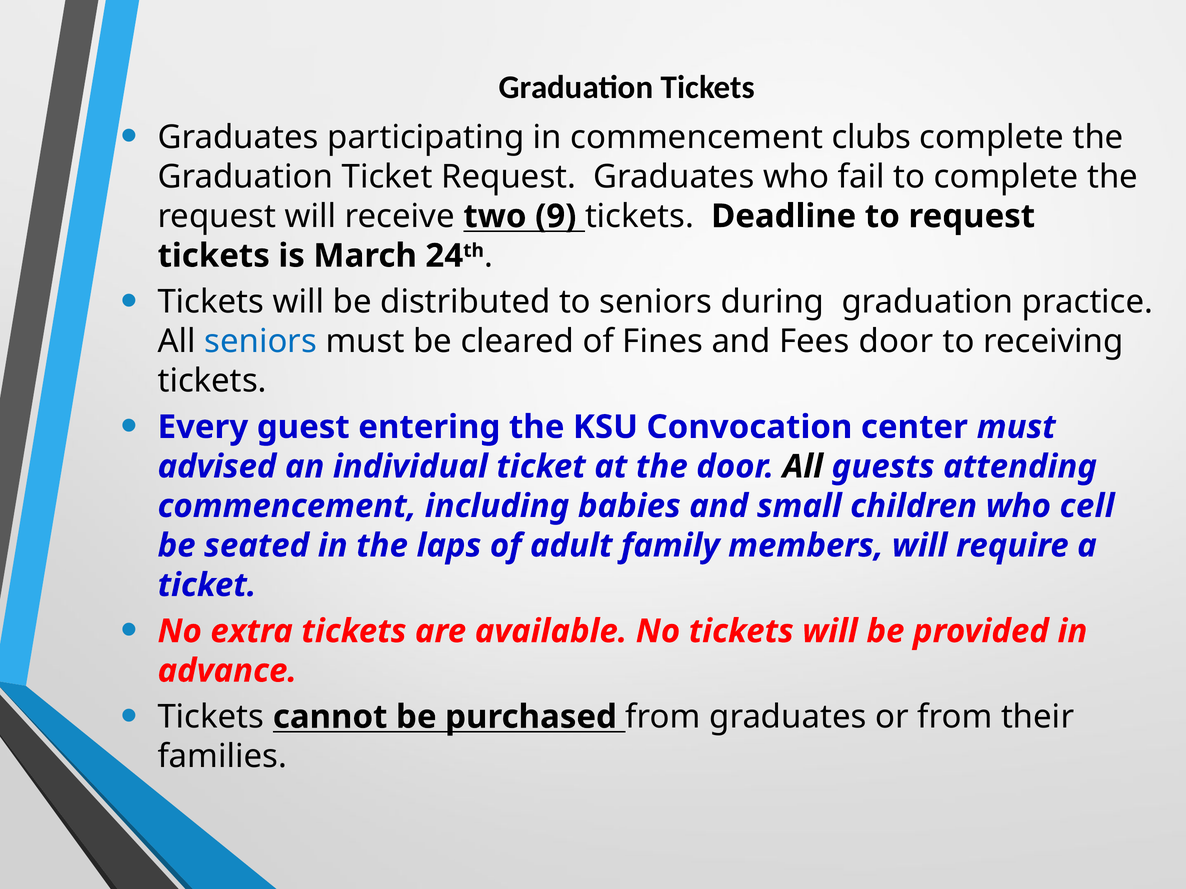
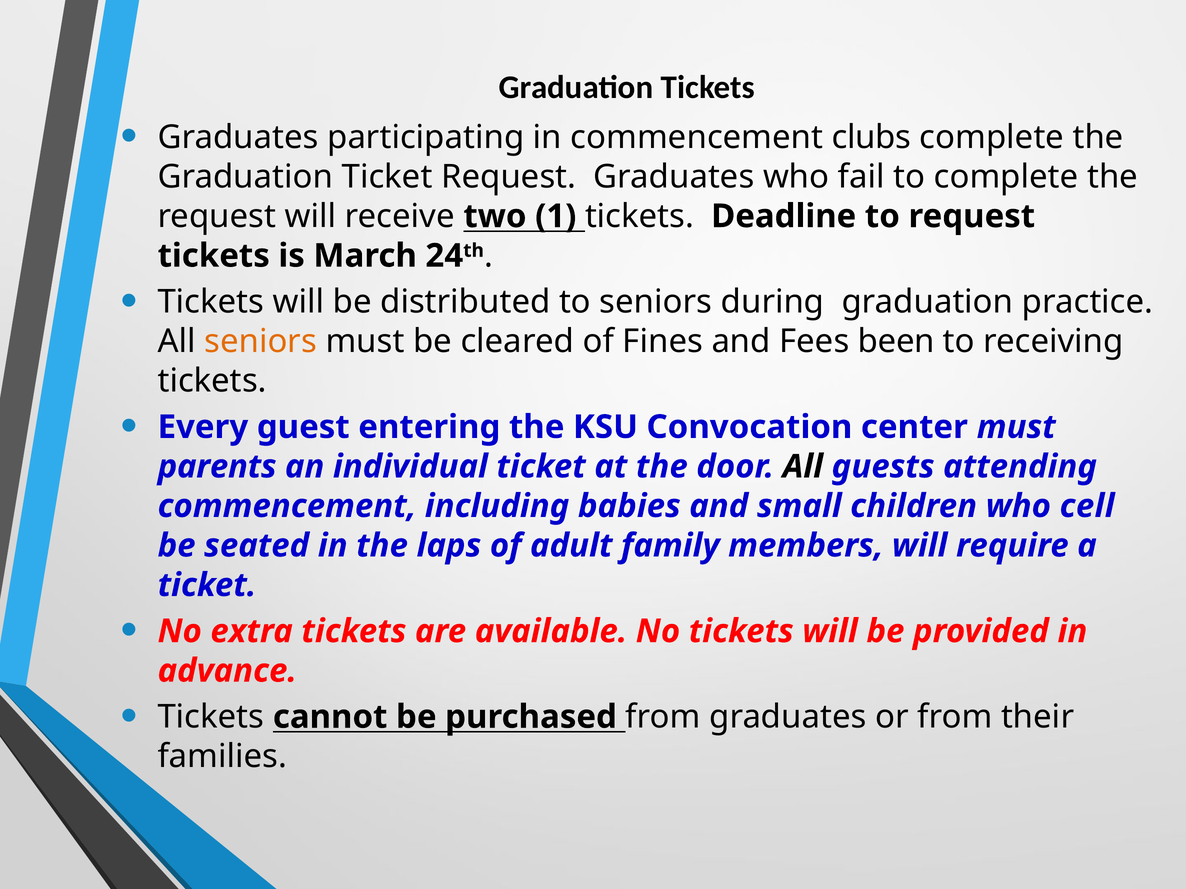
9: 9 -> 1 (556, 216)
seniors colour: blue -> orange (261, 342)
Fees door: door -> been (896, 342)
advised: advised -> parents (217, 467)
